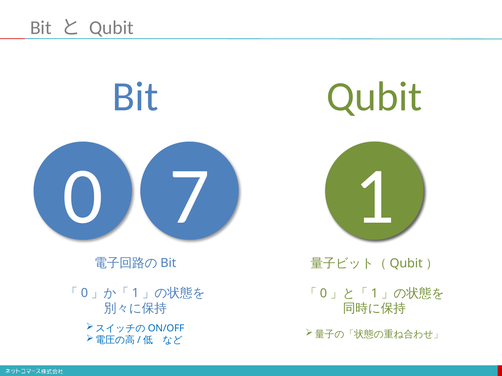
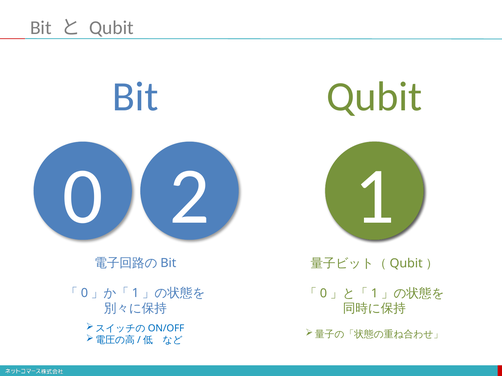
7: 7 -> 2 (189, 197)
